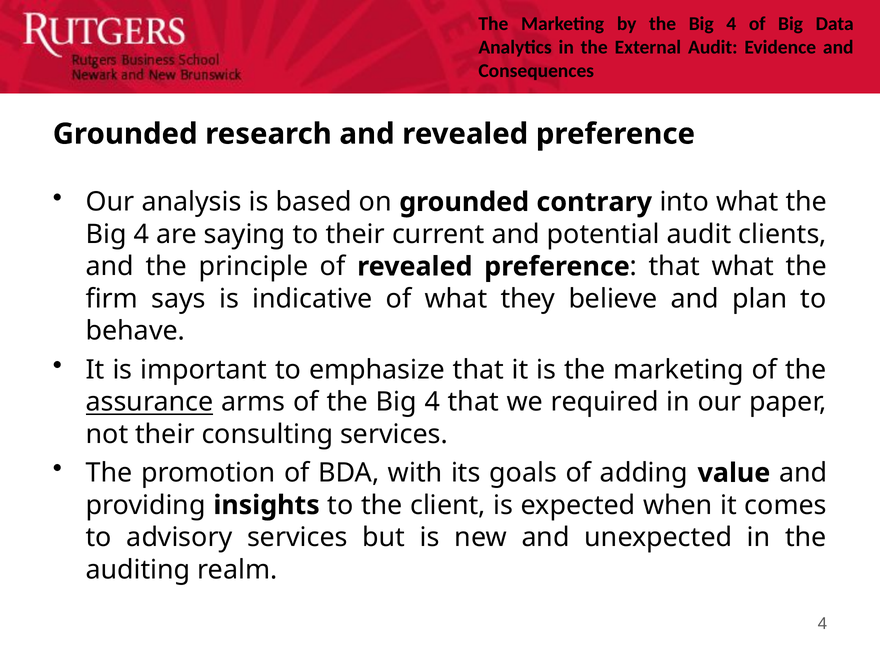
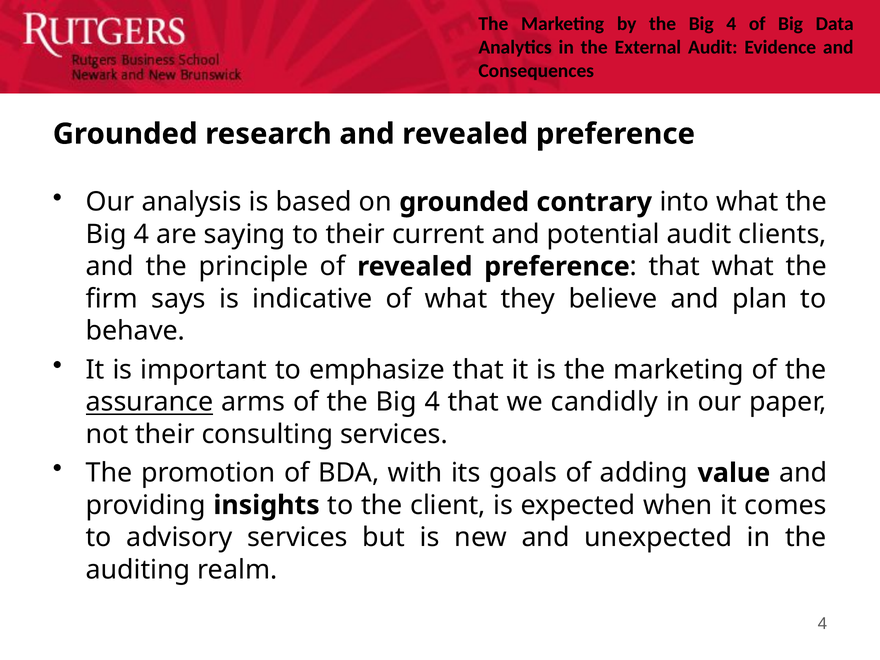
required: required -> candidly (604, 402)
